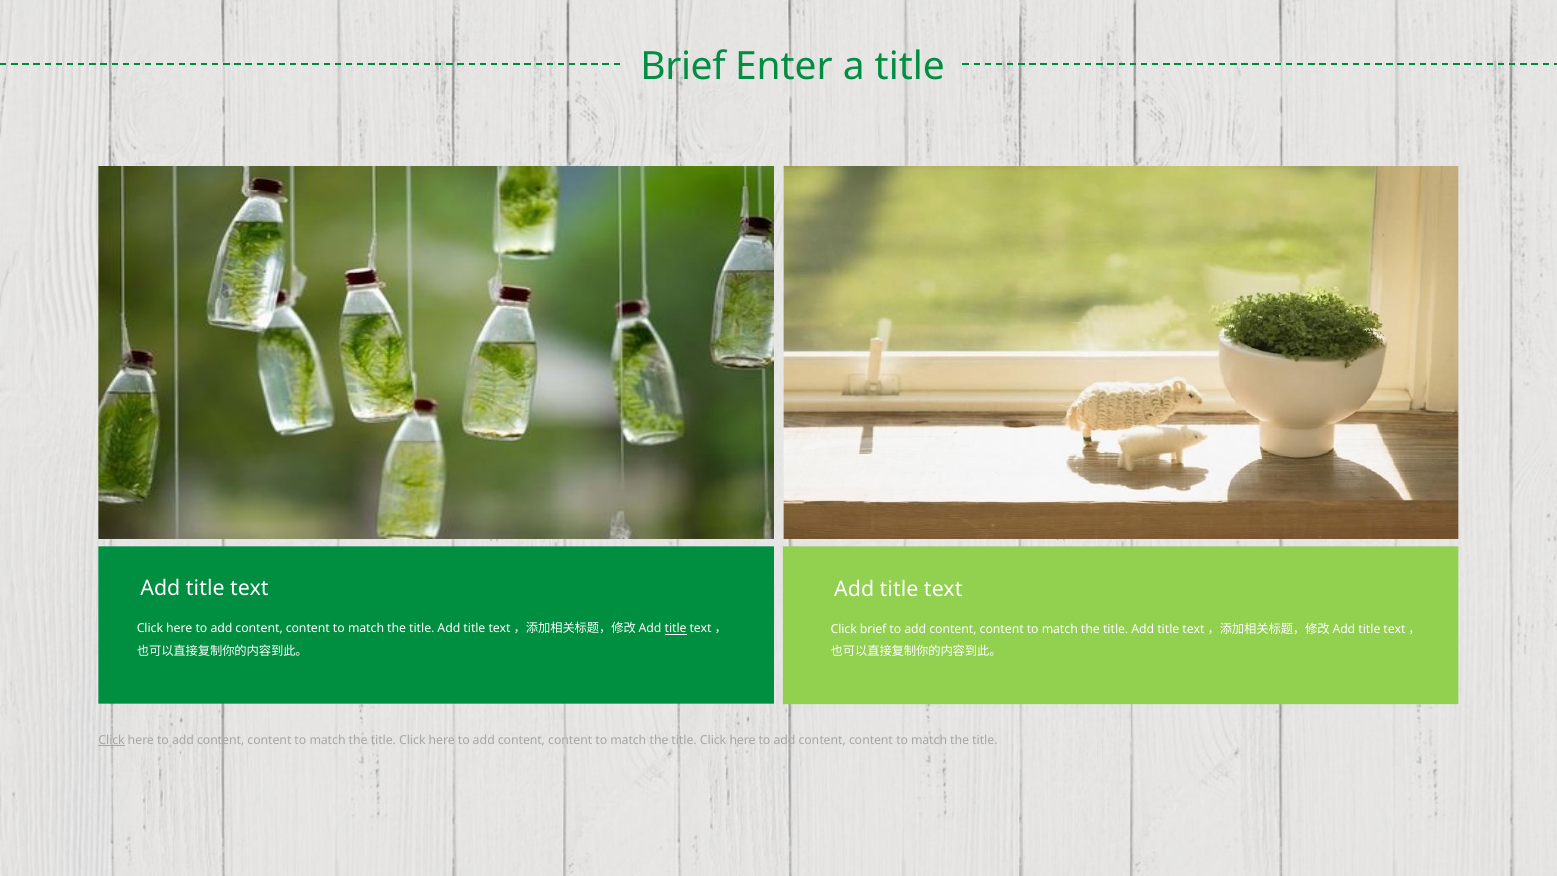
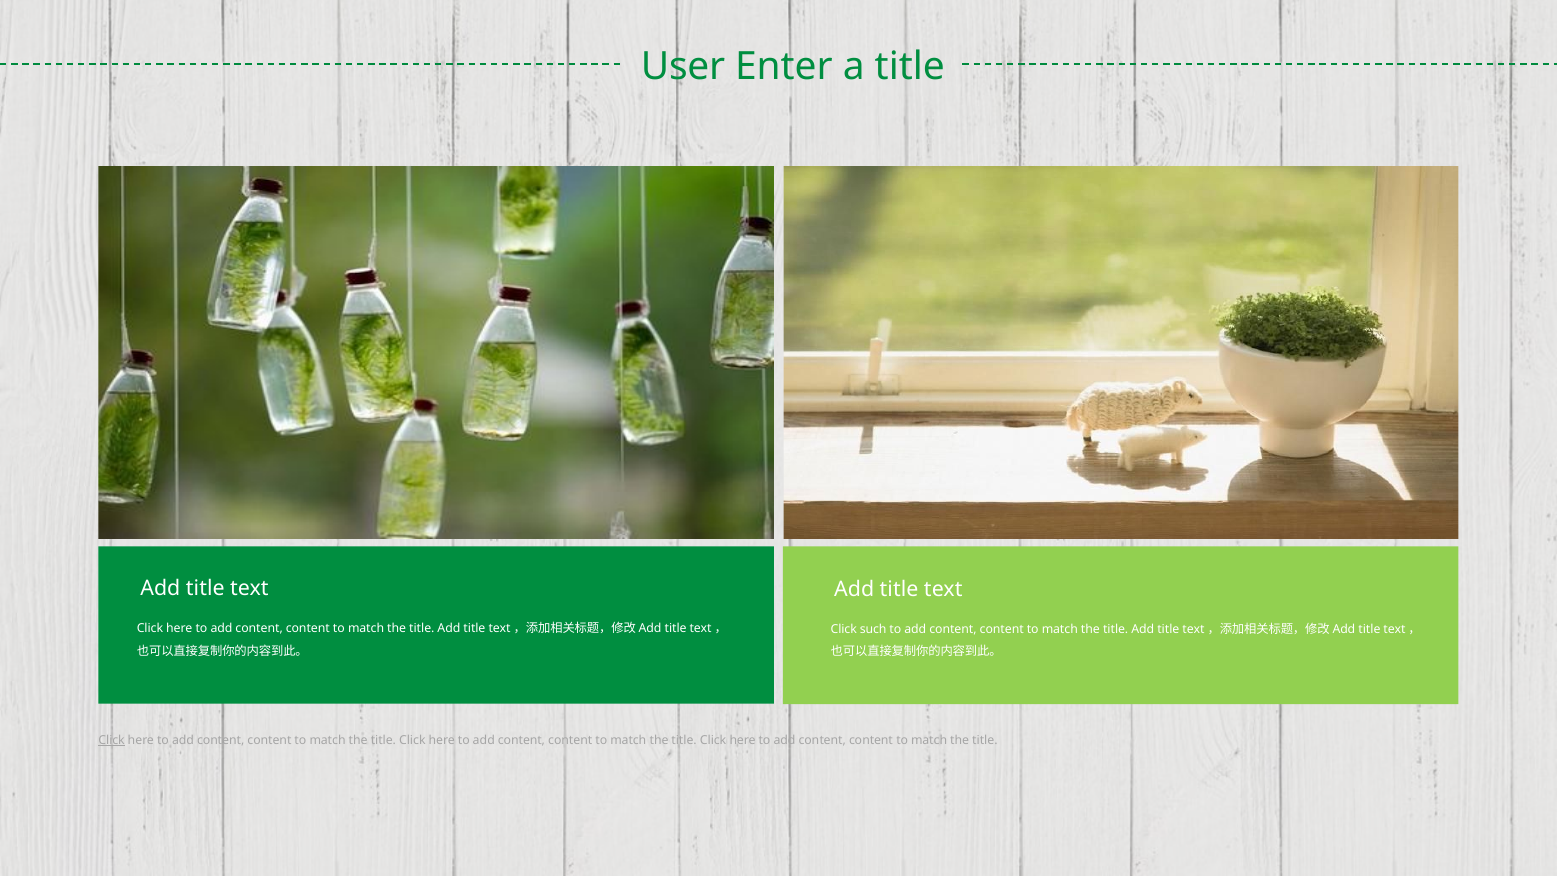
Brief: Brief -> User (683, 66)
title underline: present -> none (676, 629)
Click brief: brief -> such (873, 629)
